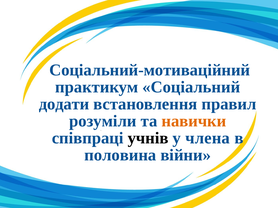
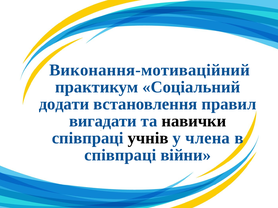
Соціальний-мотиваційний: Соціальний-мотиваційний -> Виконання-мотиваційний (150, 70)
розуміли: розуміли -> вигадати (103, 121)
навички colour: orange -> black (194, 121)
половина: половина -> співпраці (120, 155)
